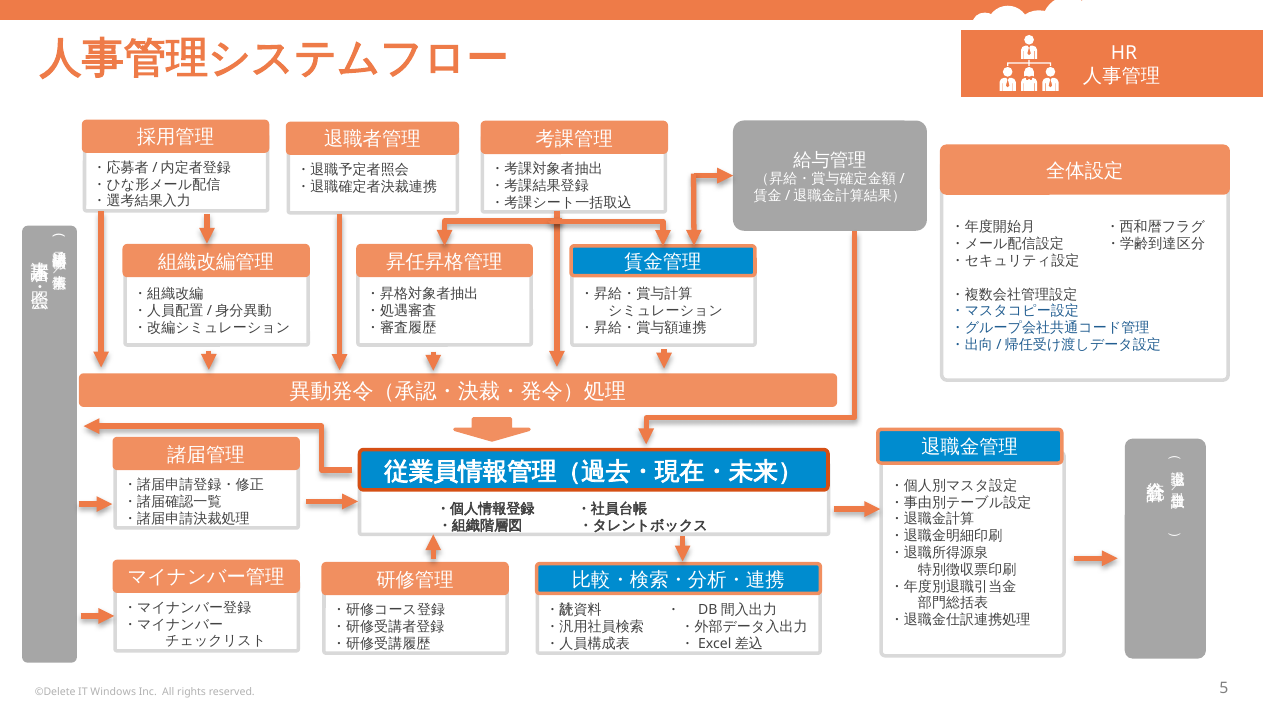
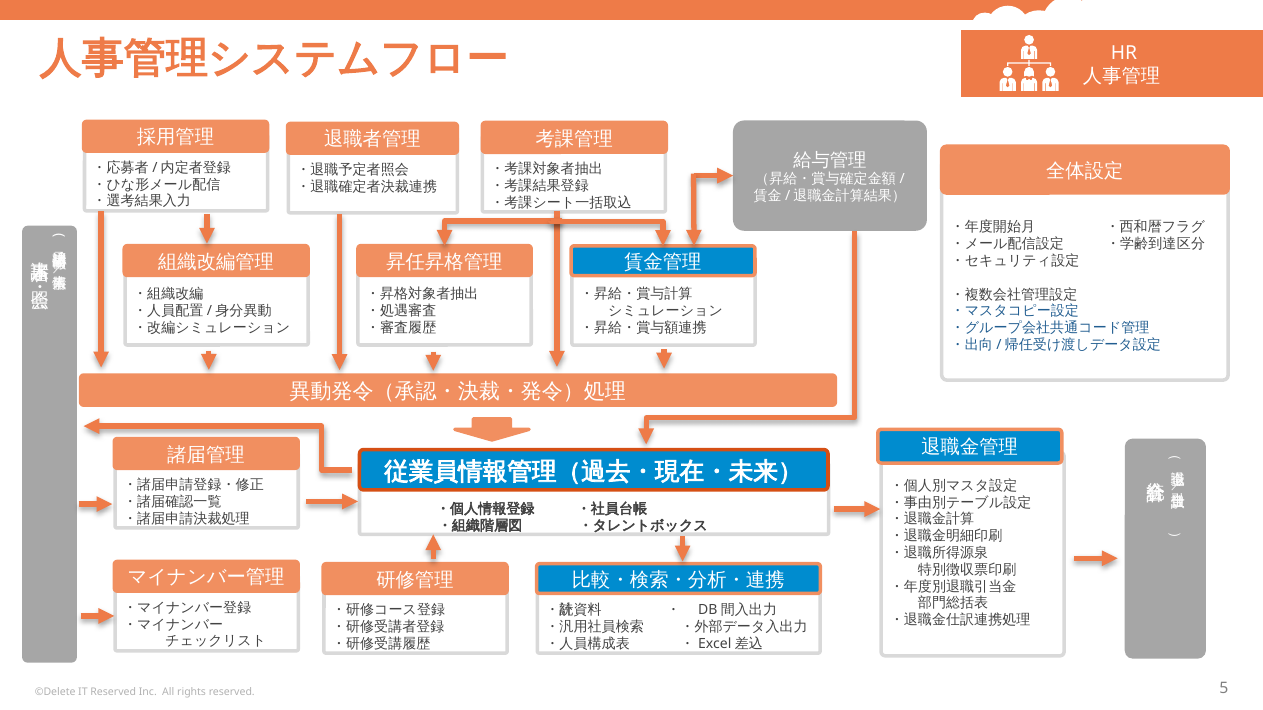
IT Windows: Windows -> Reserved (113, 693)
